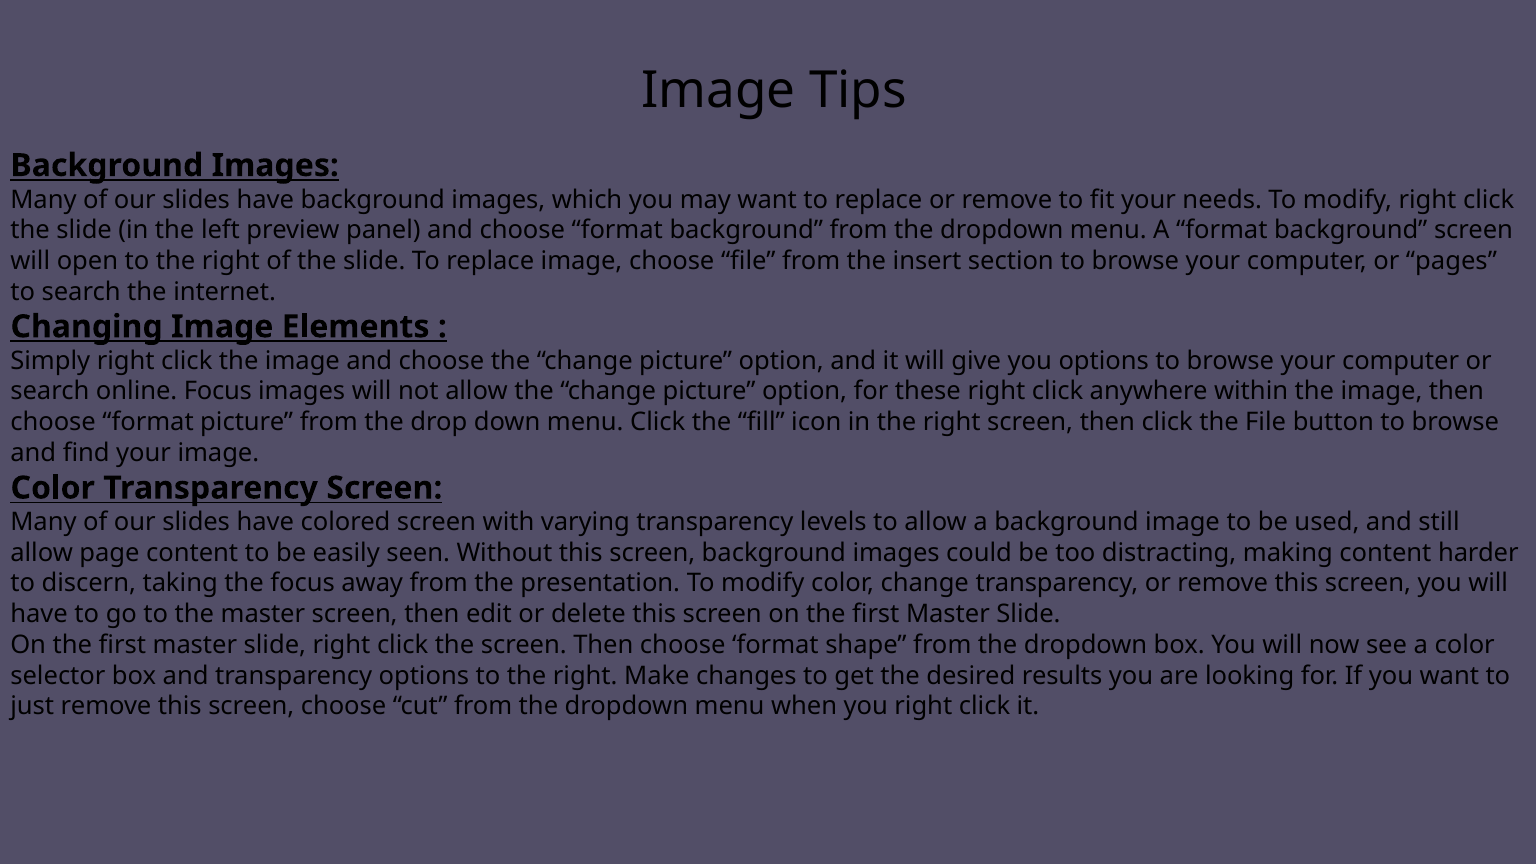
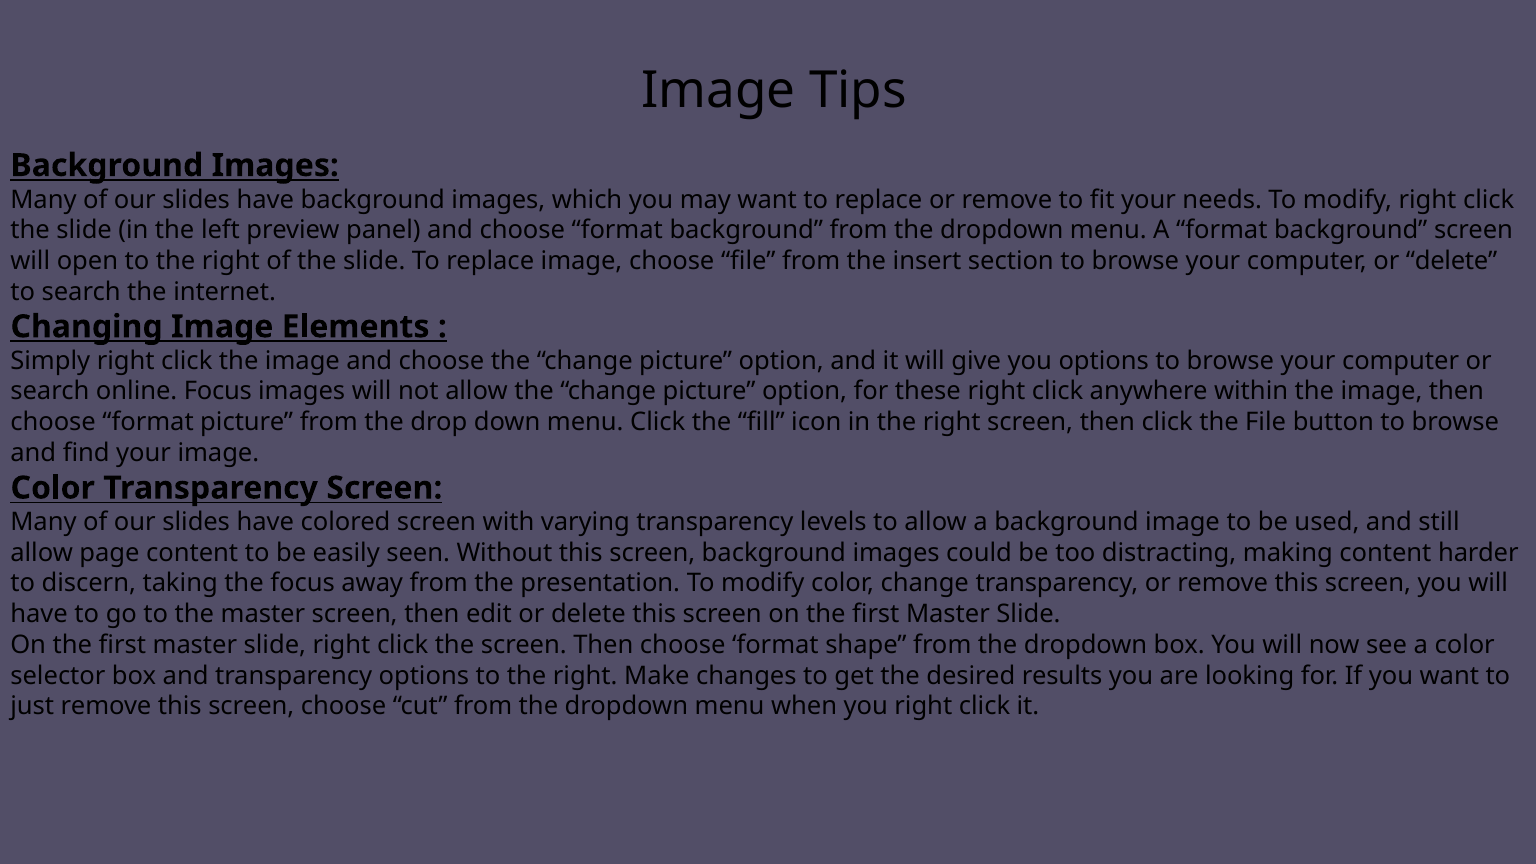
computer or pages: pages -> delete (1452, 261)
